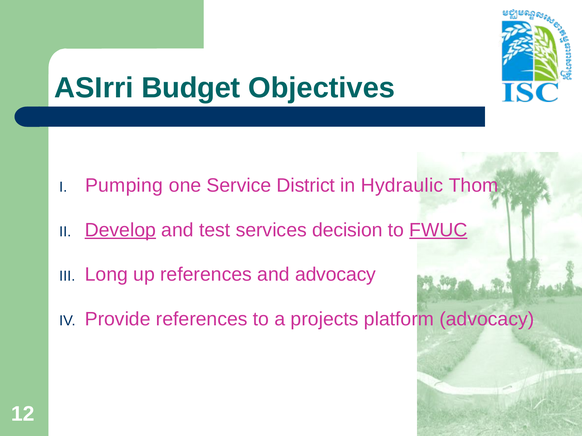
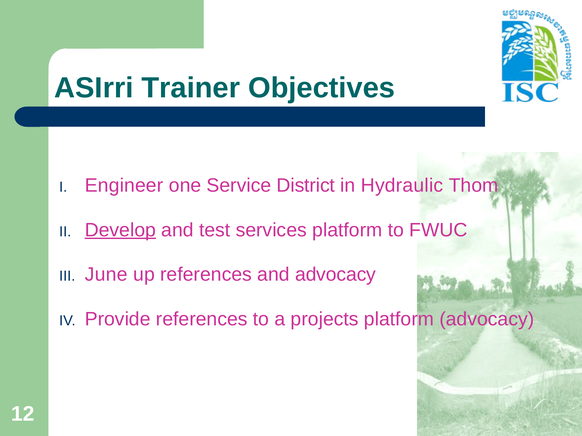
Budget: Budget -> Trainer (191, 88)
Pumping: Pumping -> Engineer (124, 186)
services decision: decision -> platform (347, 230)
FWUC underline: present -> none (438, 230)
Long: Long -> June (106, 275)
